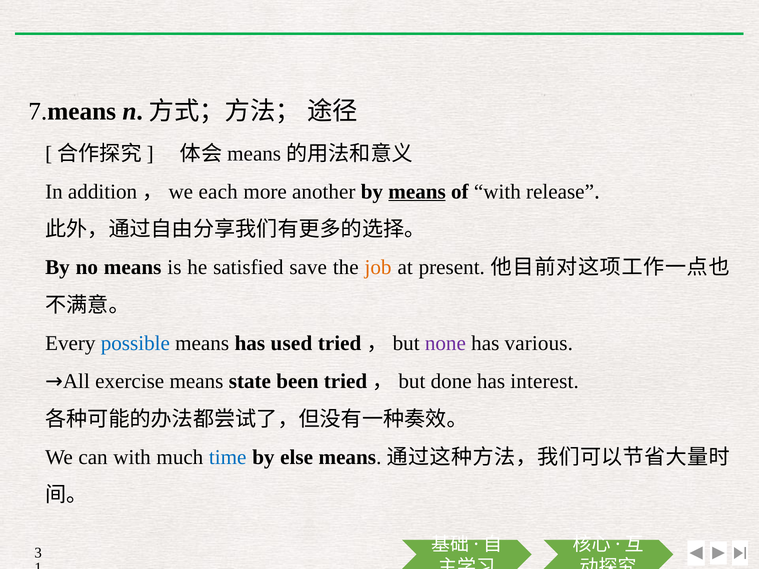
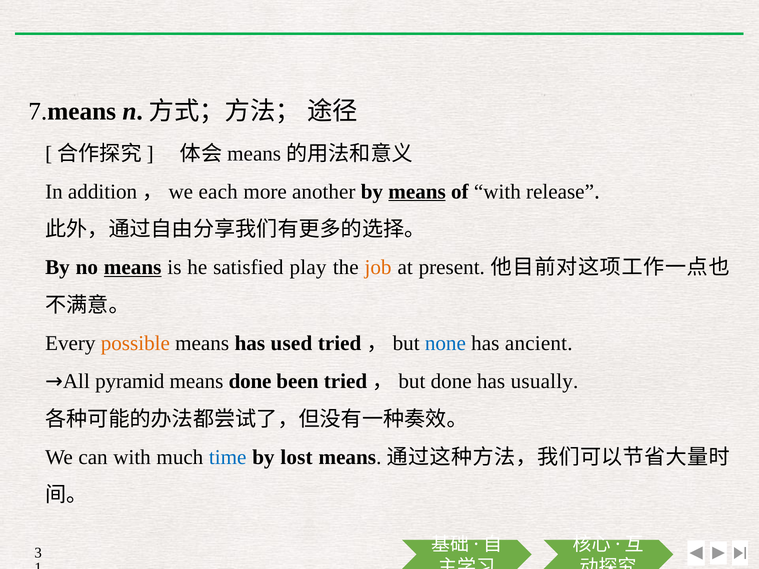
means underline: none -> present (133, 268)
save: save -> play (308, 268)
possible colour: blue -> orange (135, 343)
none colour: purple -> blue (445, 343)
various: various -> ancient (539, 343)
exercise: exercise -> pyramid (130, 381)
means state: state -> done (250, 381)
interest: interest -> usually (545, 381)
else: else -> lost (297, 457)
